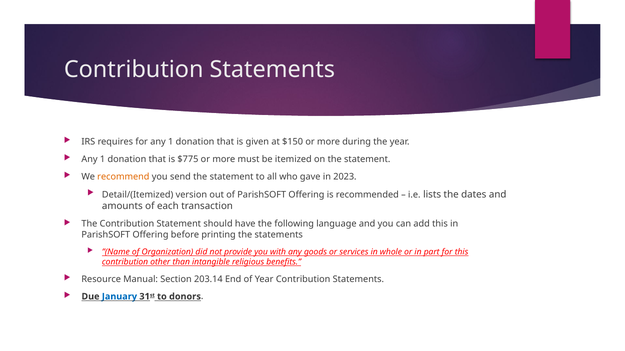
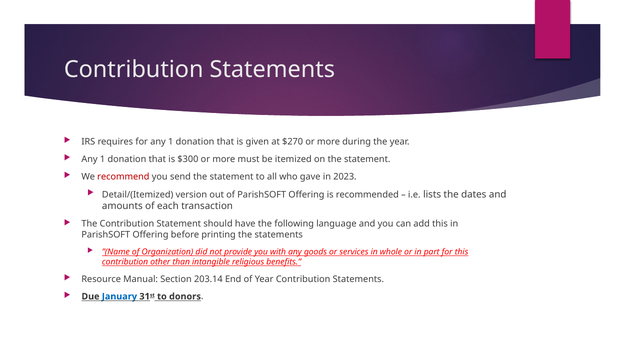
$150: $150 -> $270 (293, 142)
$775: $775 -> $300 (188, 159)
recommend colour: orange -> red (123, 177)
